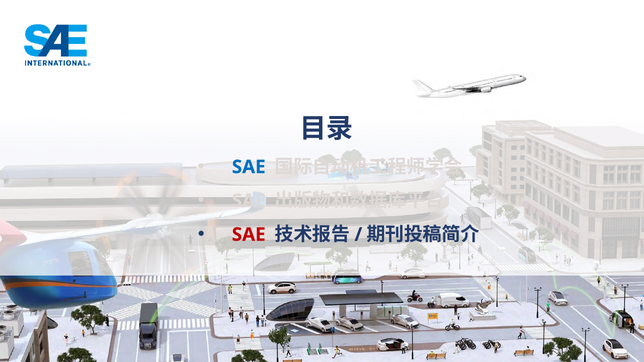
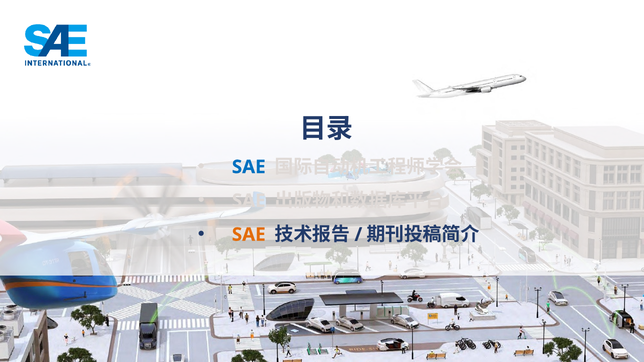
SAE colour: red -> orange (249, 235)
